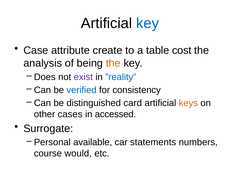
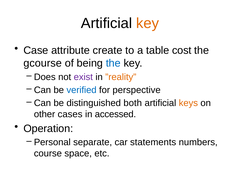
key colour: blue -> orange (148, 23)
analysis: analysis -> gcourse (43, 63)
the colour: orange -> blue (113, 63)
”reality colour: blue -> orange (121, 77)
consistency: consistency -> perspective (137, 90)
card: card -> both (133, 103)
Surrogate: Surrogate -> Operation (48, 129)
available: available -> separate (93, 142)
would: would -> space (78, 154)
